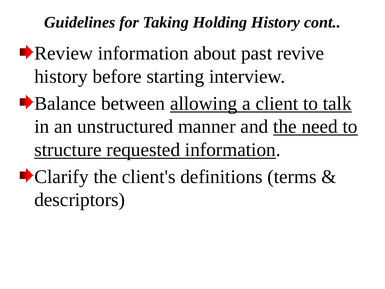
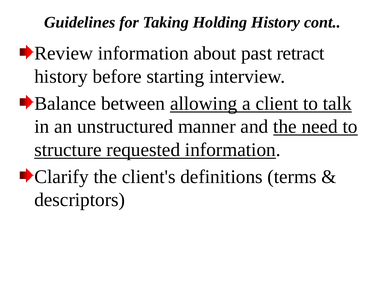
revive: revive -> retract (300, 53)
